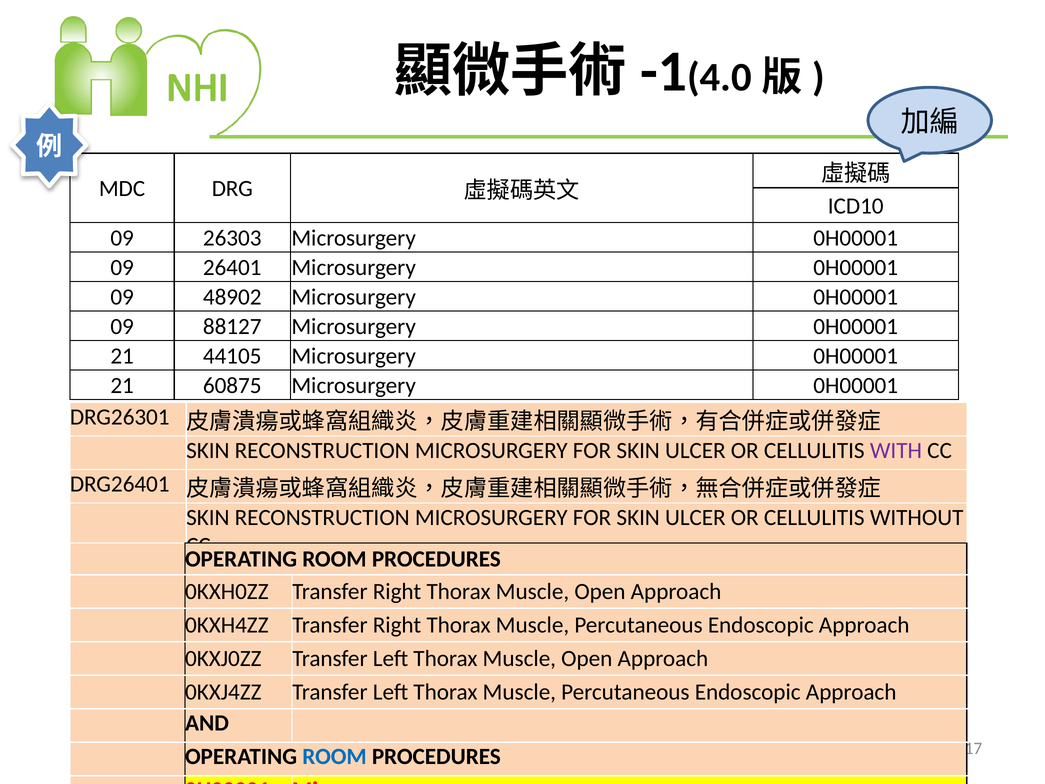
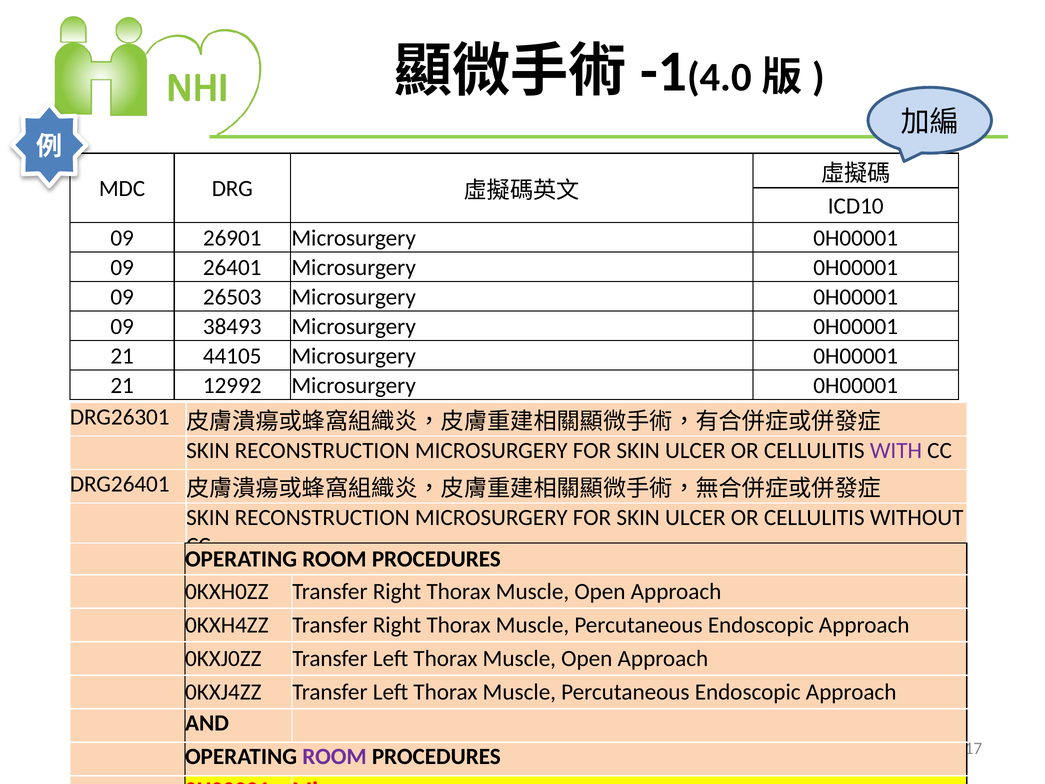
26303: 26303 -> 26901 (232, 238)
48902: 48902 -> 26503 (232, 297)
88127: 88127 -> 38493 (232, 326)
60875: 60875 -> 12992 (232, 385)
ROOM colour: blue -> purple (334, 756)
